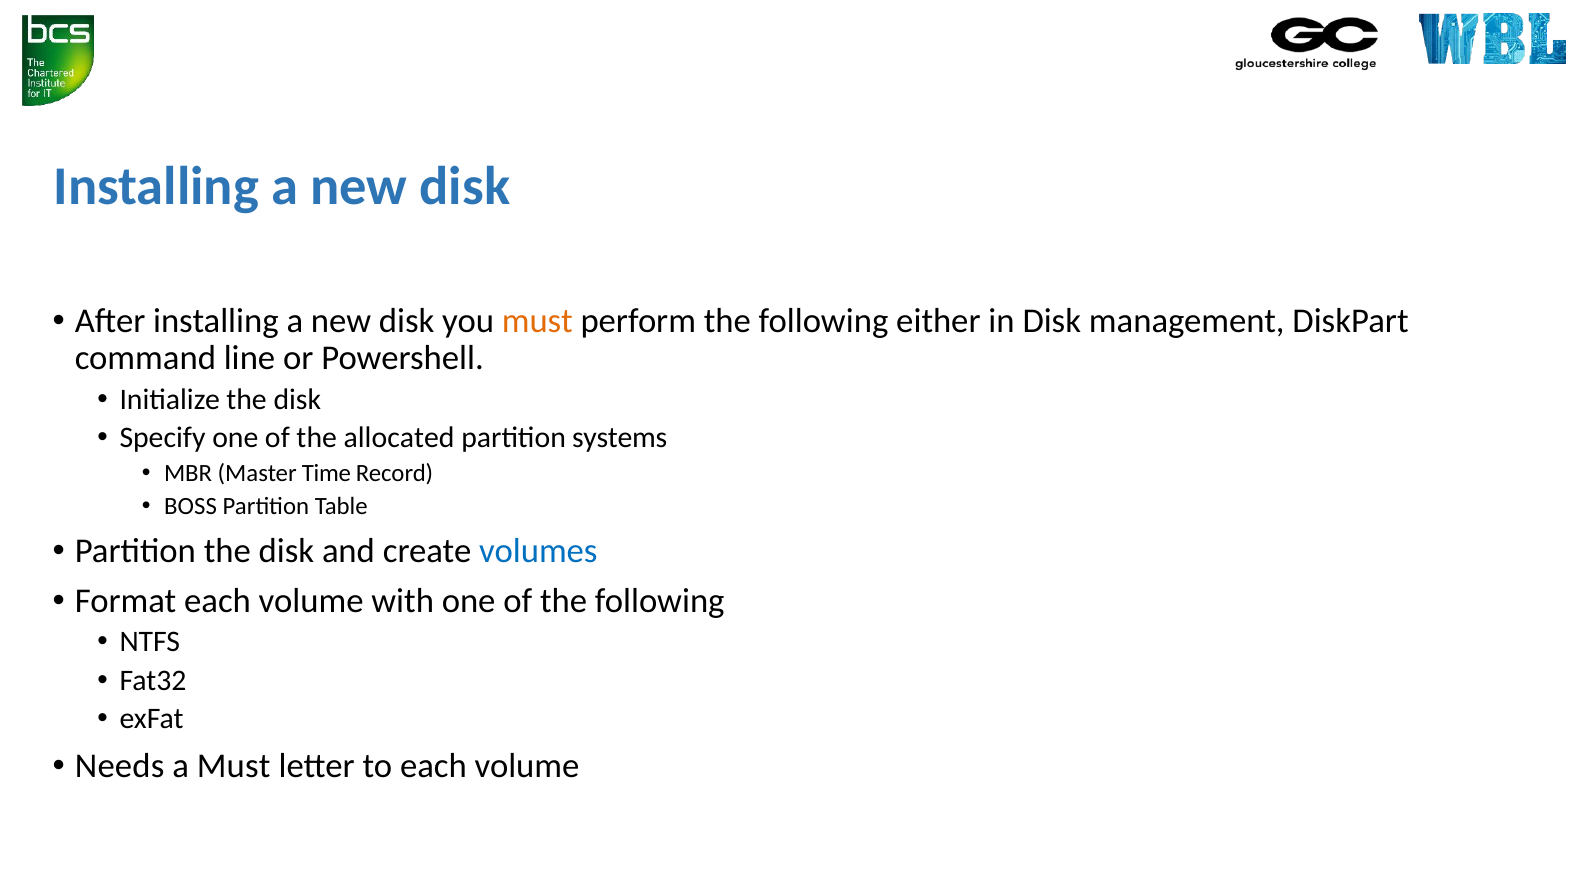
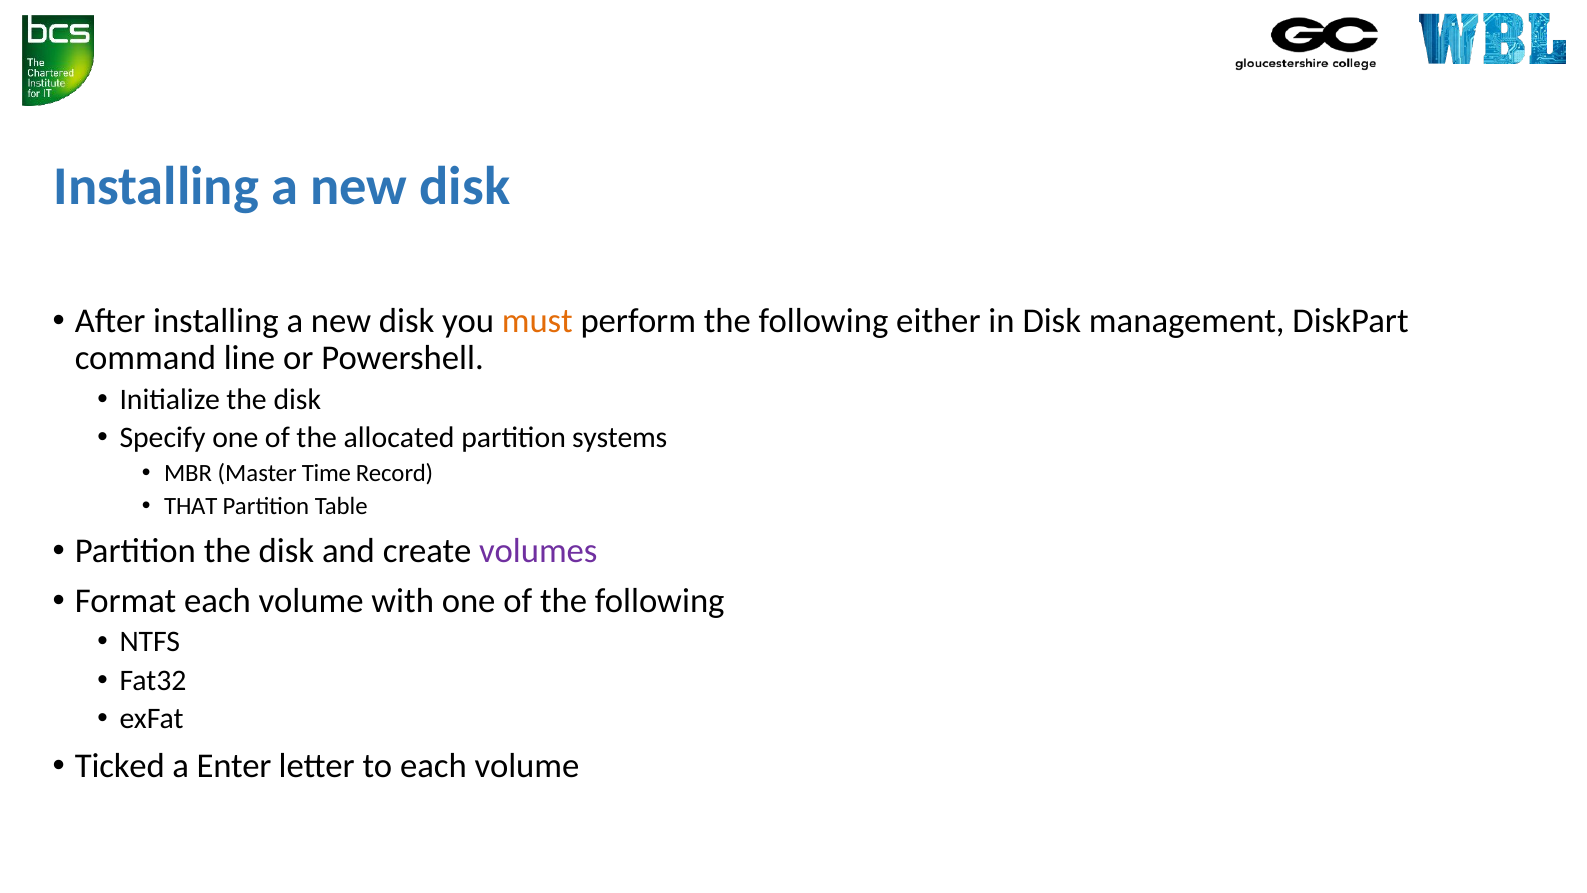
BOSS: BOSS -> THAT (191, 506)
volumes colour: blue -> purple (538, 551)
Needs: Needs -> Ticked (120, 766)
a Must: Must -> Enter (234, 766)
